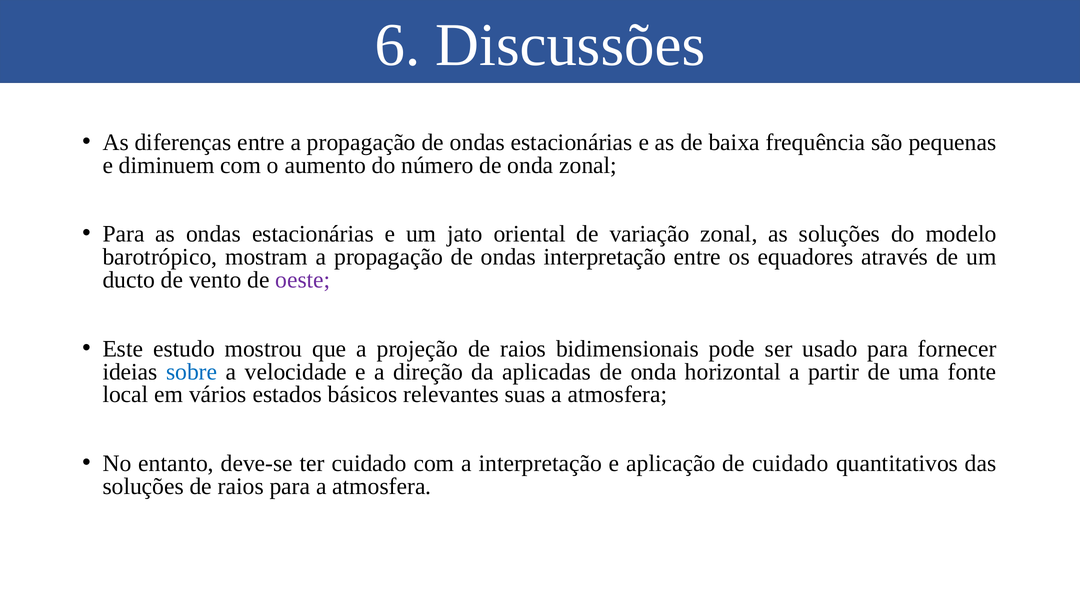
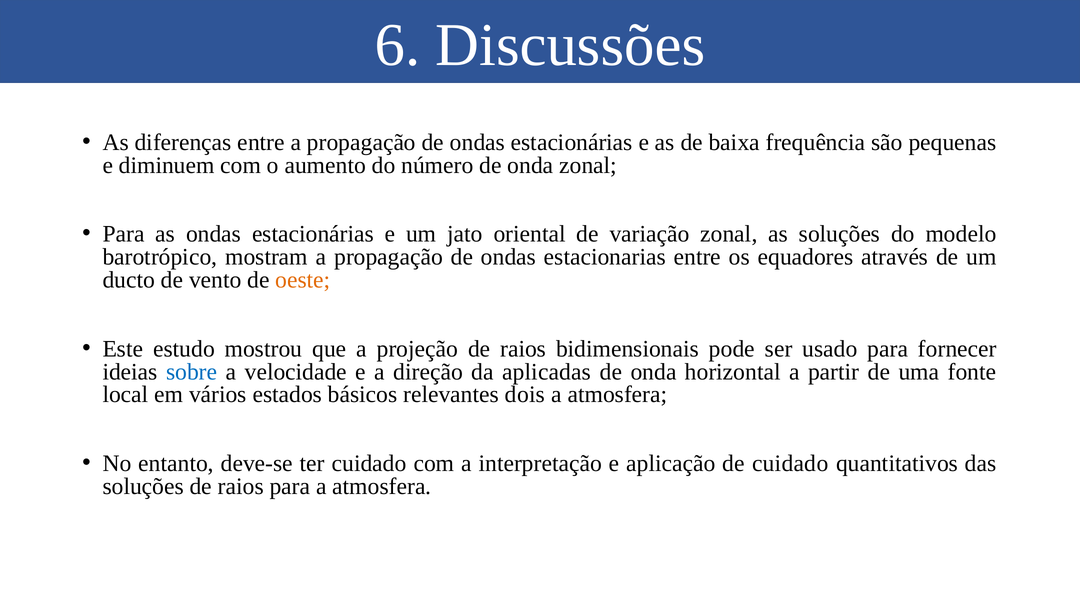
ondas interpretação: interpretação -> estacionarias (605, 257)
oeste colour: purple -> orange (303, 280)
suas: suas -> dois (525, 394)
